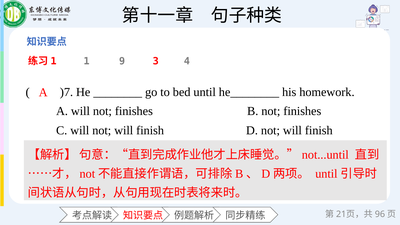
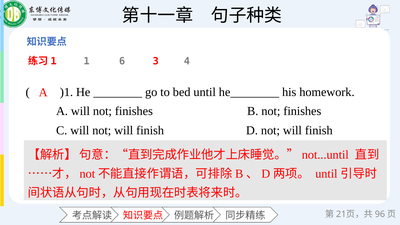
9: 9 -> 6 (122, 61)
)7: )7 -> )1 (66, 92)
